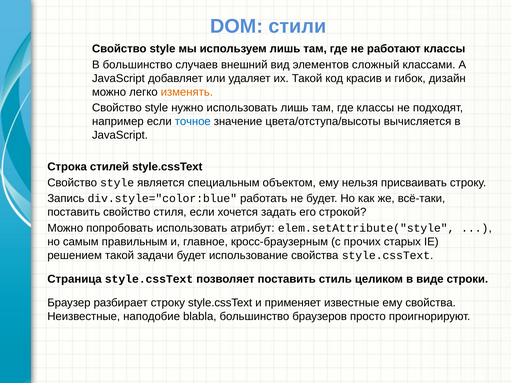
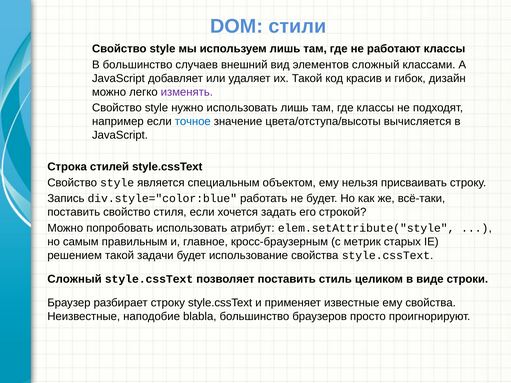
изменять colour: orange -> purple (187, 92)
прочих: прочих -> метрик (362, 242)
Страница: Страница -> Сложный (75, 279)
